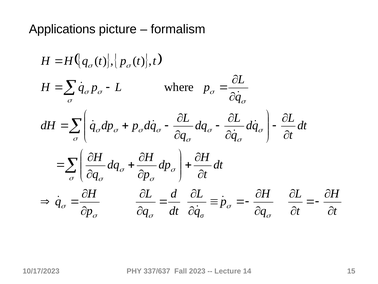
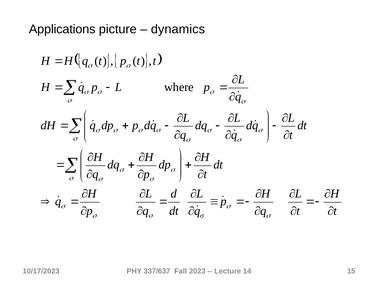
formalism: formalism -> dynamics (178, 29)
